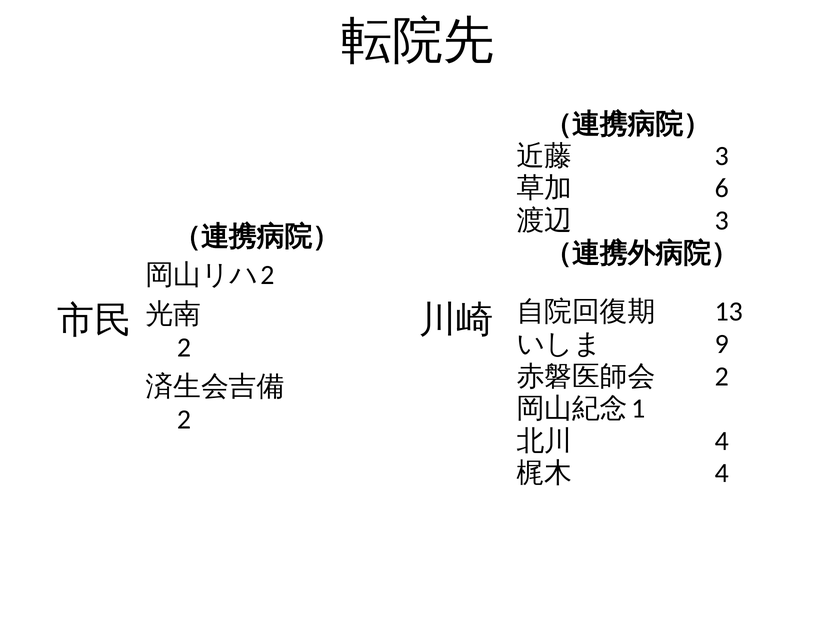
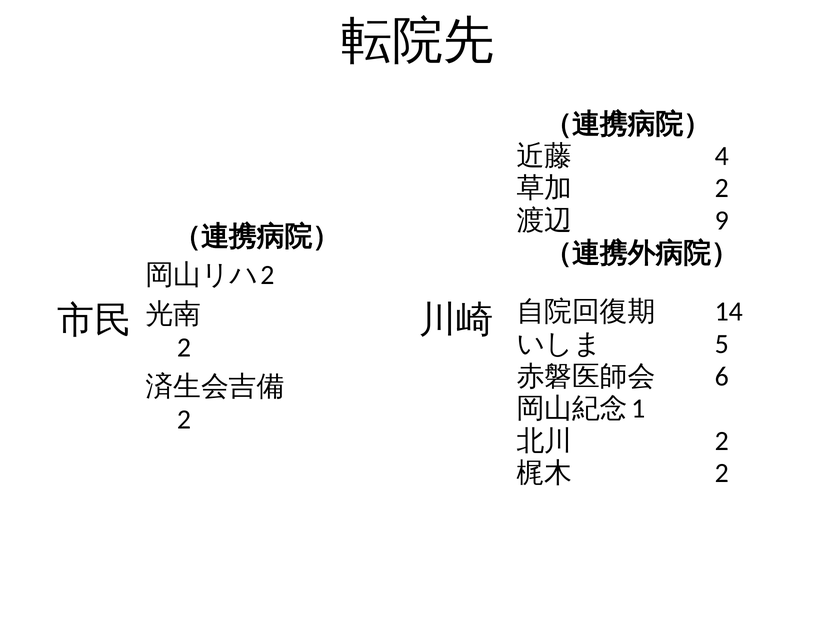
3: 3 -> 4 (722, 156)
6: 6 -> 2 (722, 188)
3: 3 -> 9 (722, 220)
13: 13 -> 14 (729, 312)
9: 9 -> 5 (722, 344)
2: 2 -> 6 (722, 376)
4: 4 -> 2 (722, 441)
4: 4 -> 2 (722, 473)
